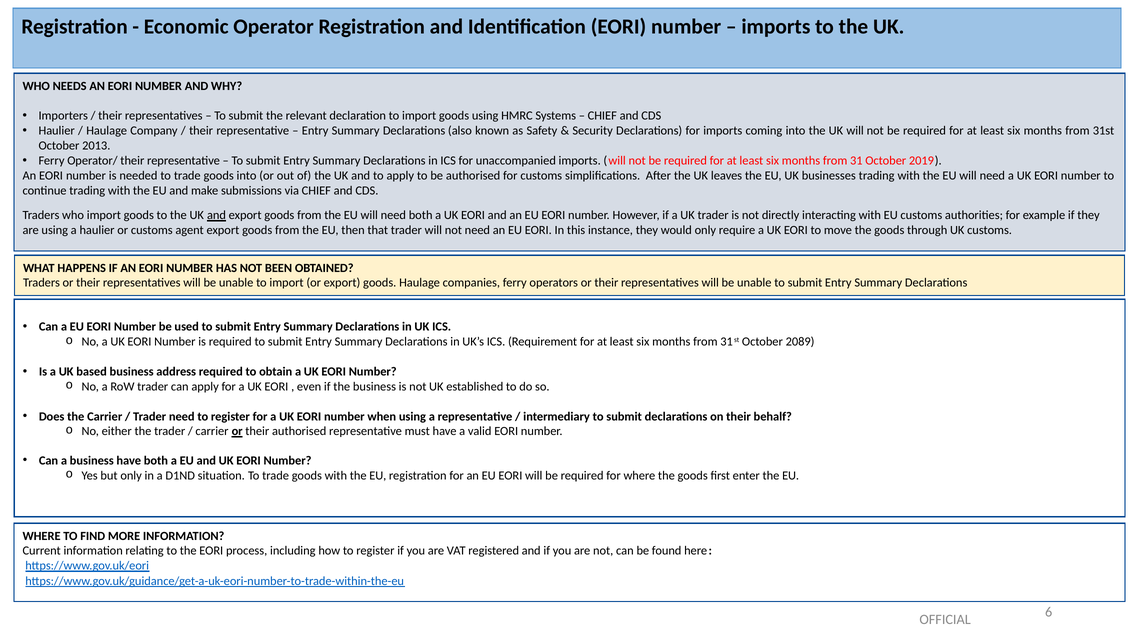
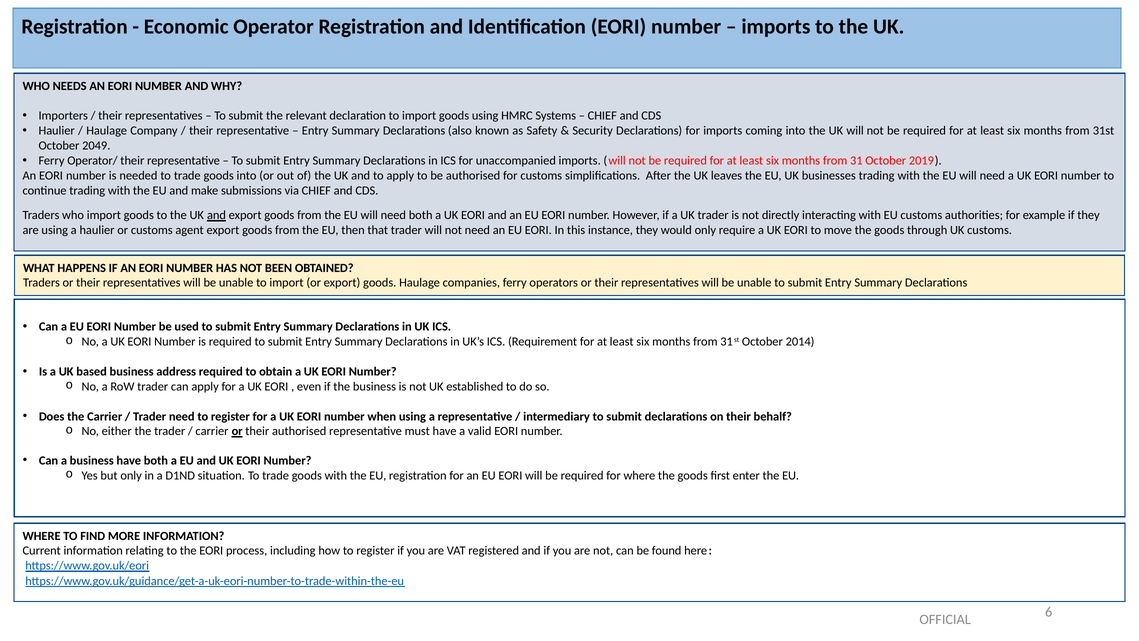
2013: 2013 -> 2049 (96, 146)
2089: 2089 -> 2014 (800, 342)
